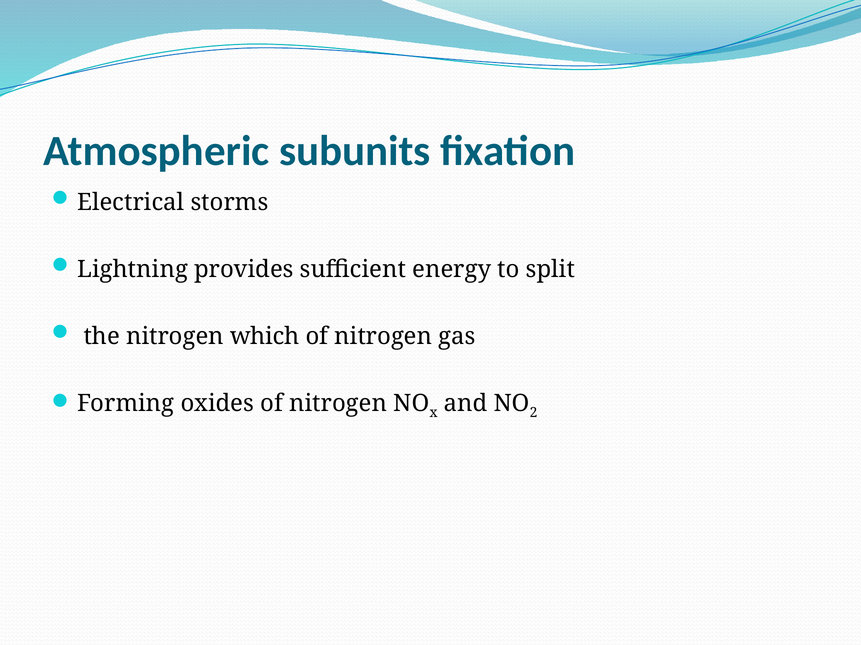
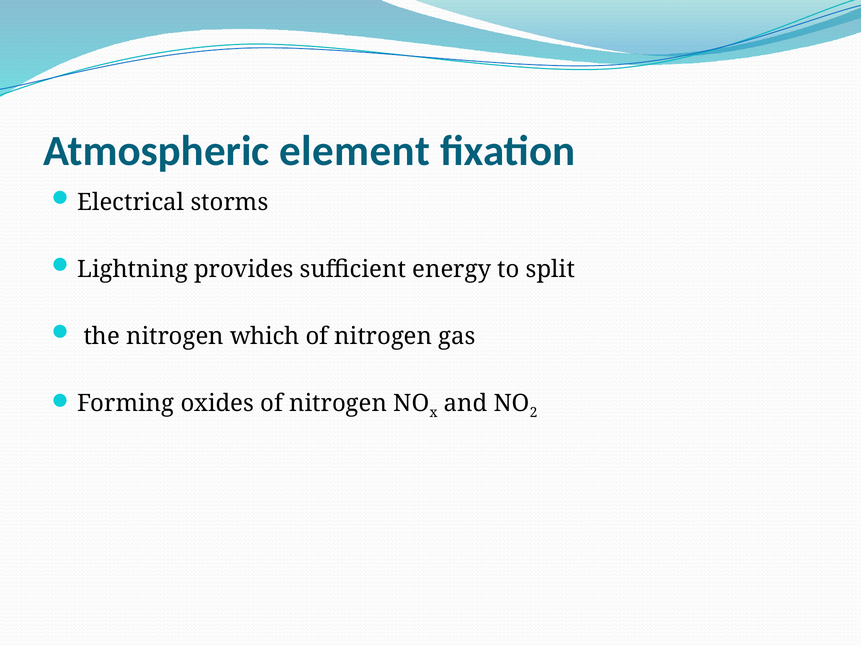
subunits: subunits -> element (355, 151)
